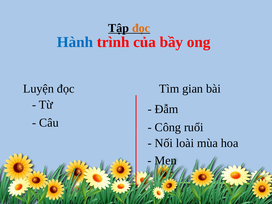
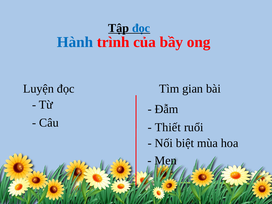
đọc colour: orange -> blue (141, 28)
Công: Công -> Thiết (168, 127)
loài: loài -> biệt (185, 143)
